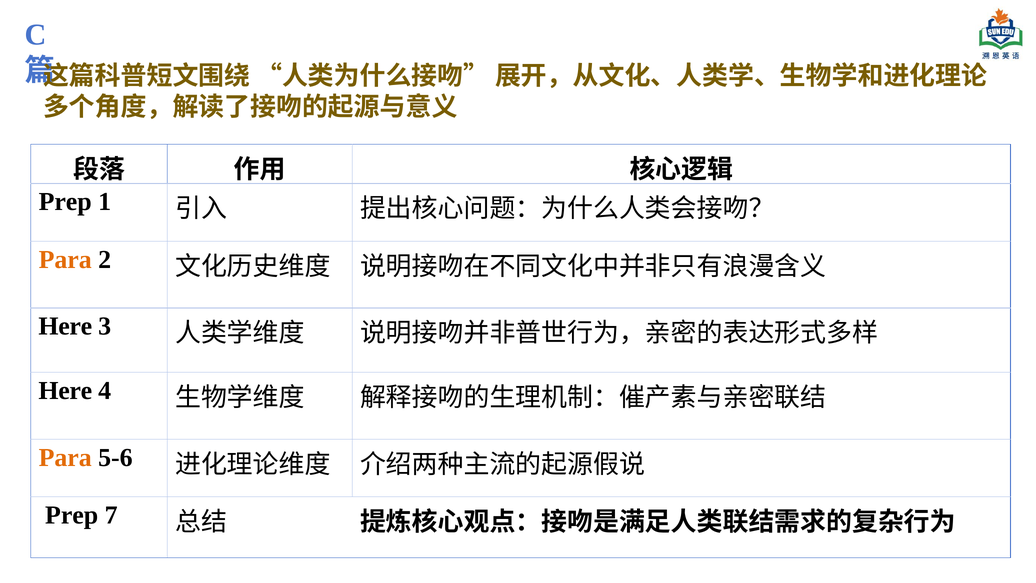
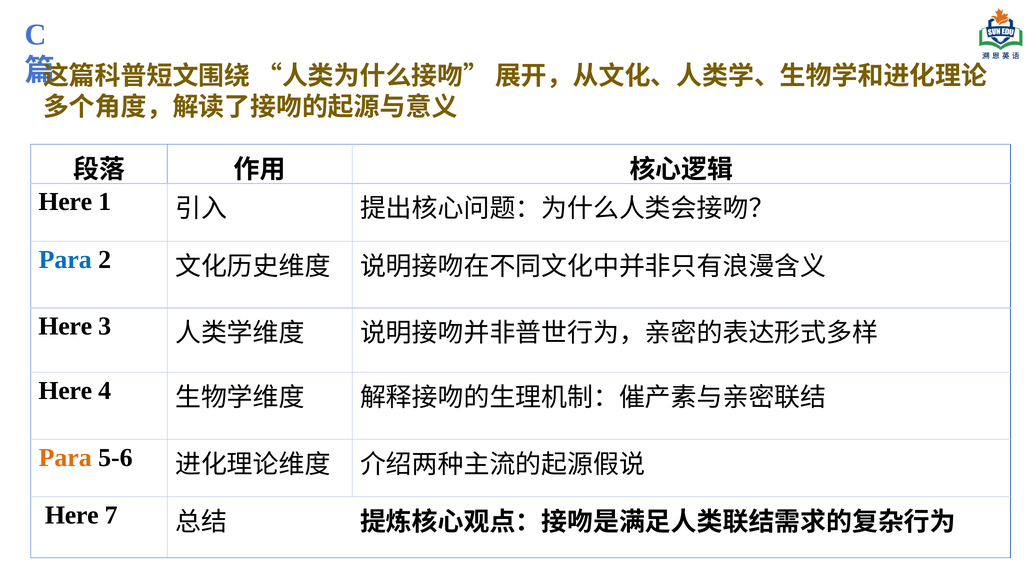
Prep: Prep -> Here (65, 202)
Para colour: orange -> blue (65, 260)
Prep: Prep -> Here (72, 515)
